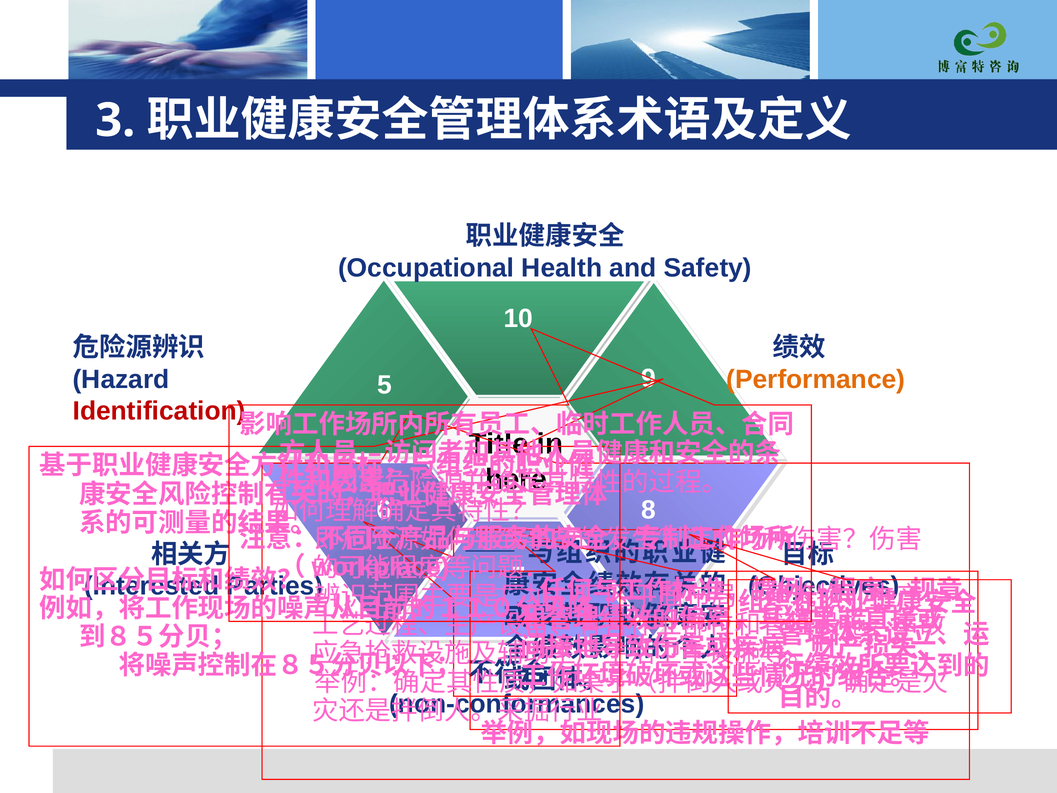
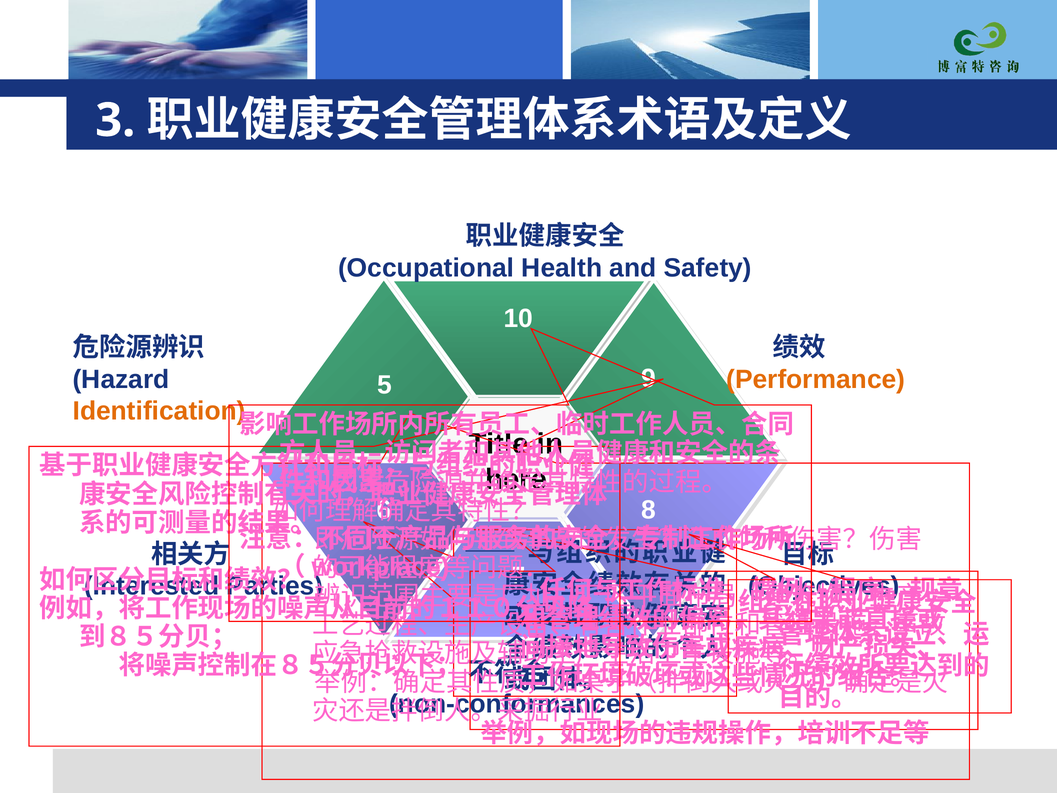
Identification colour: red -> orange (159, 411)
